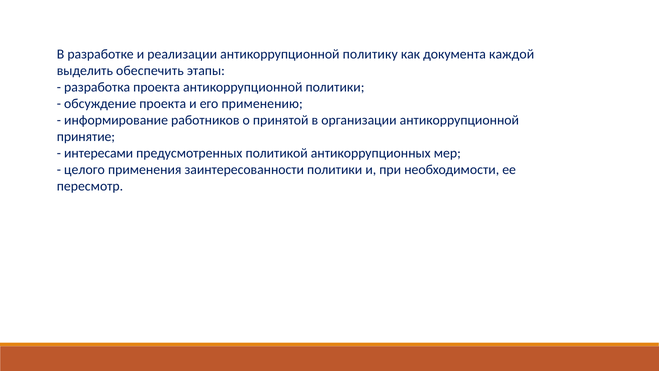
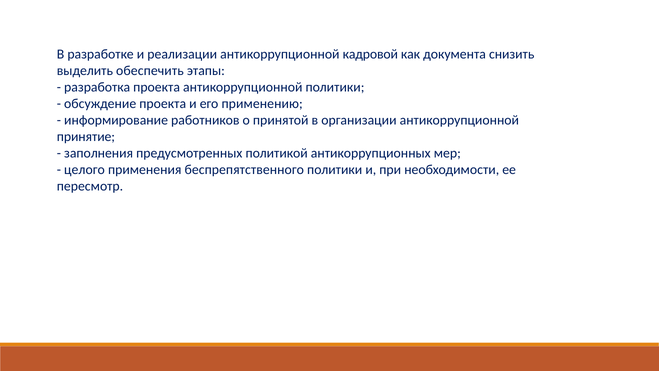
политику: политику -> кадровой (370, 54)
каждой: каждой -> снизить (512, 54)
интересами: интересами -> заполнения (99, 153)
заинтересованности: заинтересованности -> беспрепятственного (244, 169)
